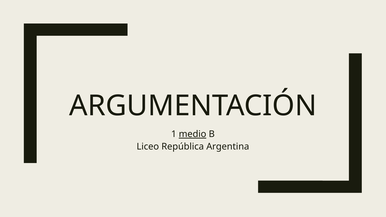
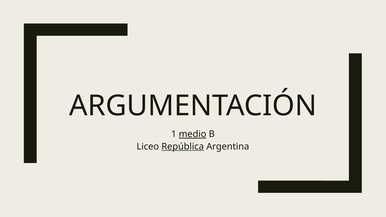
República underline: none -> present (183, 147)
